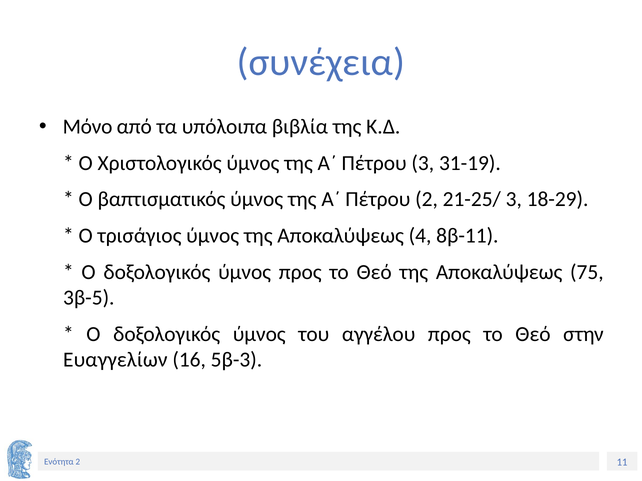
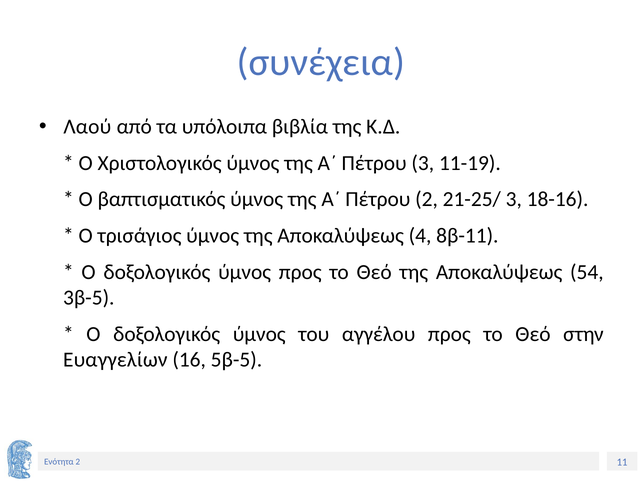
Μόνο: Μόνο -> Λαού (87, 127)
31-19: 31-19 -> 11-19 (470, 163)
18-29: 18-29 -> 18-16 (558, 200)
75: 75 -> 54 (587, 272)
5β-3: 5β-3 -> 5β-5 (236, 360)
